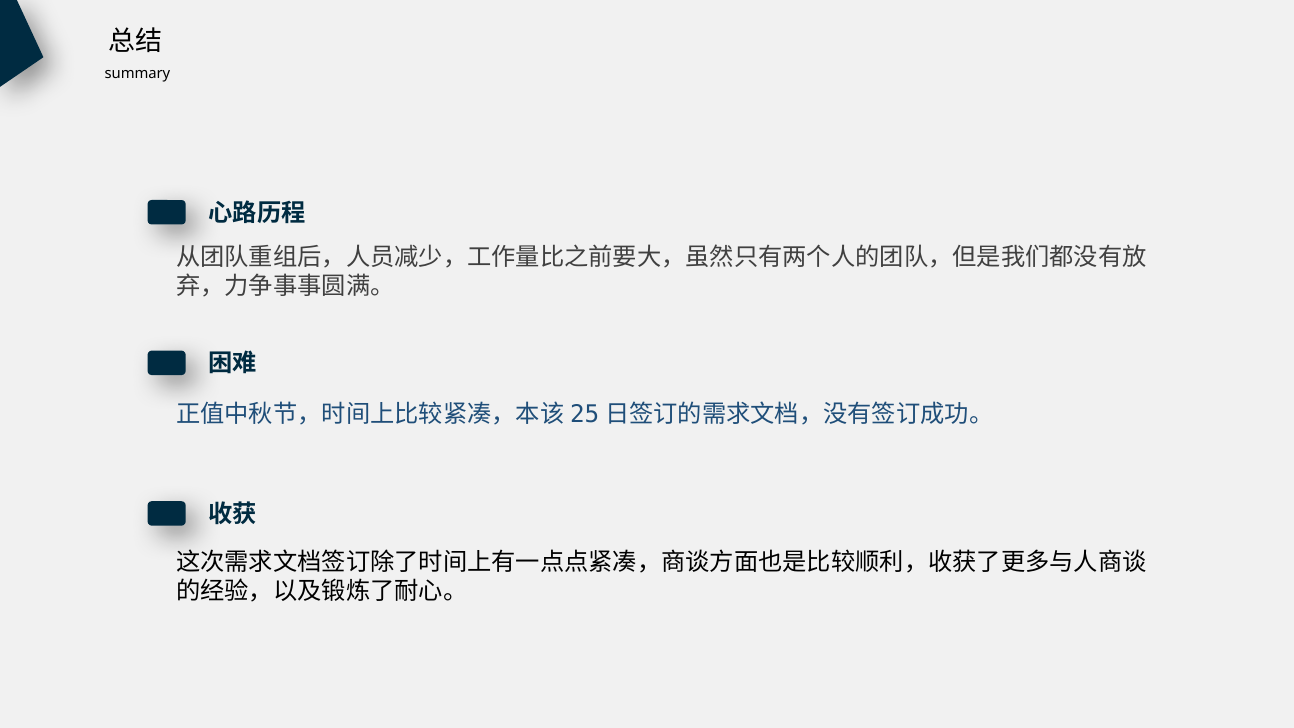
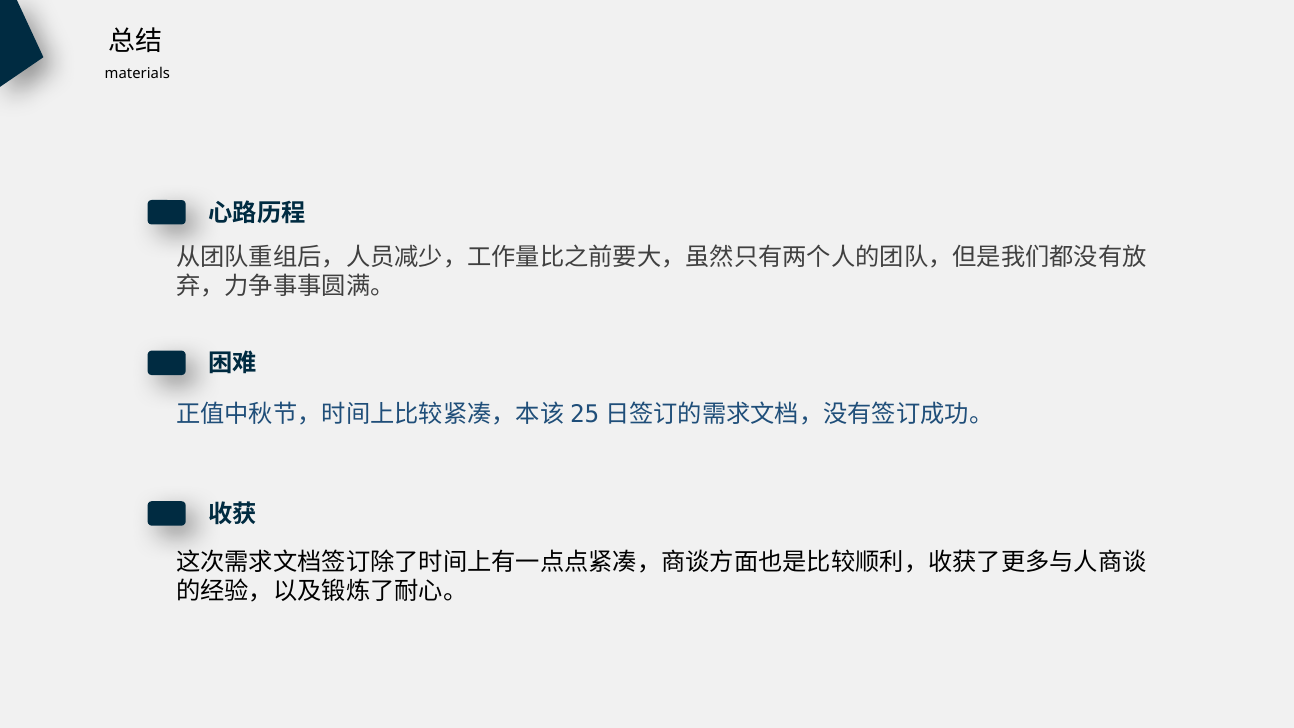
summary: summary -> materials (137, 74)
